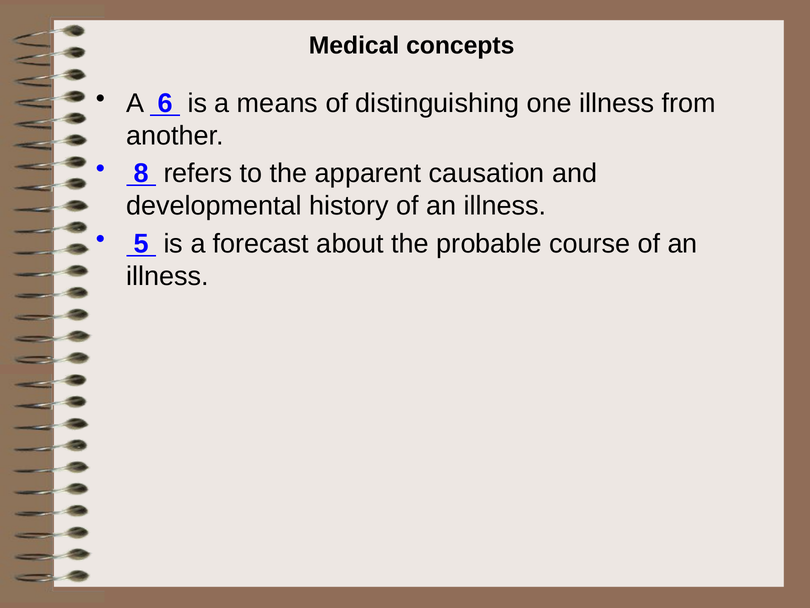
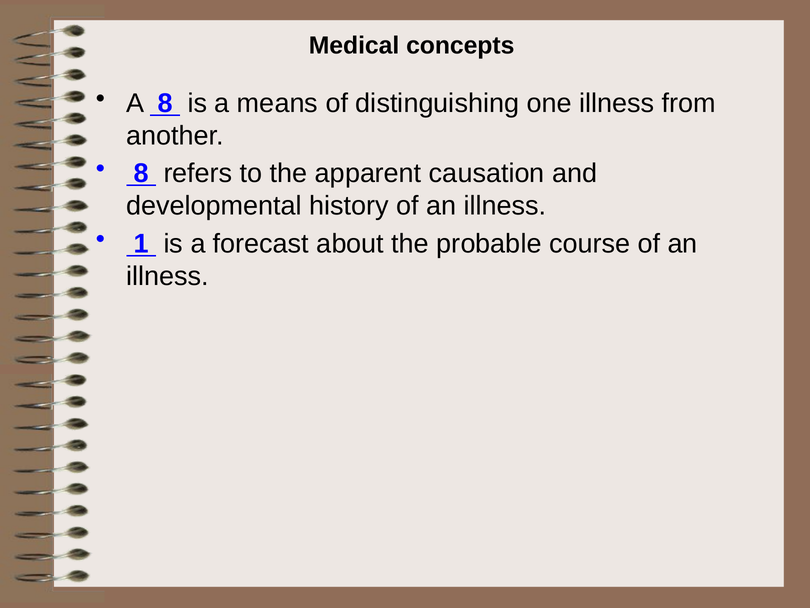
A 6: 6 -> 8 (165, 103)
5: 5 -> 1 (141, 244)
